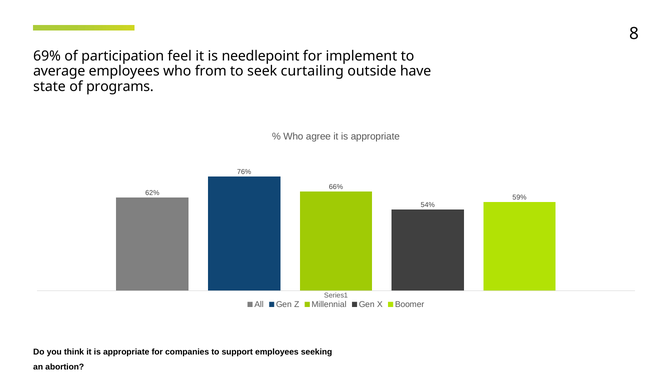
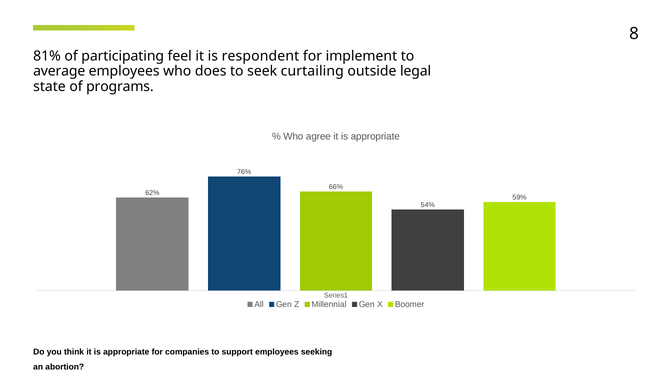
69%: 69% -> 81% (47, 56)
participation: participation -> participating (123, 56)
needlepoint: needlepoint -> respondent (260, 56)
from: from -> does (211, 71)
have: have -> legal (416, 71)
